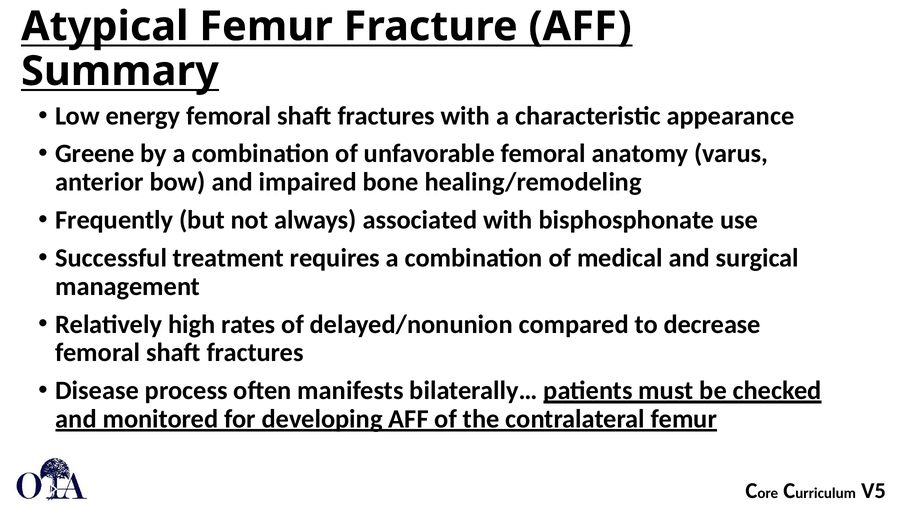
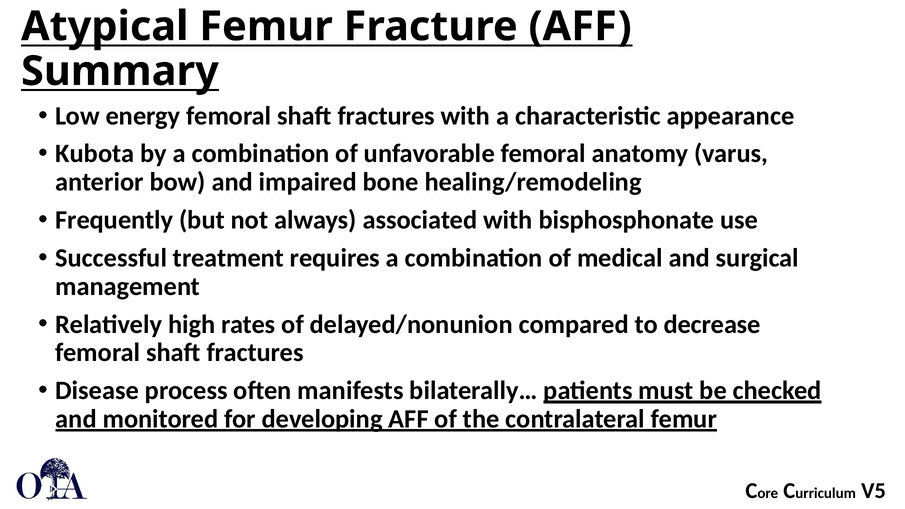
Greene: Greene -> Kubota (95, 154)
